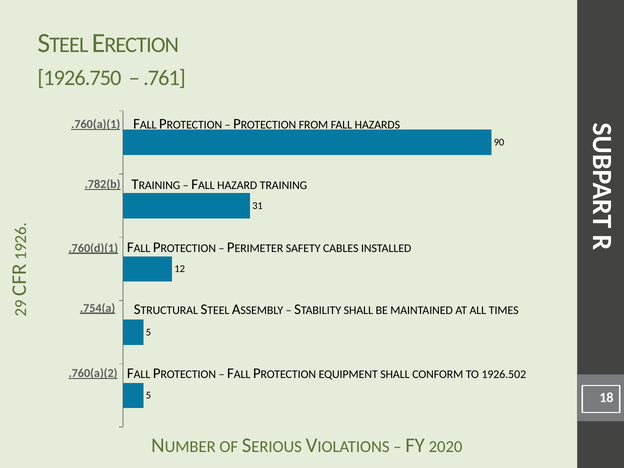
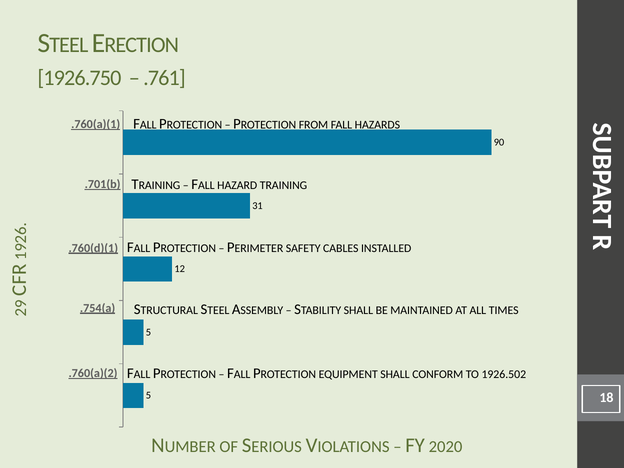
.782(b: .782(b -> .701(b (103, 184)
